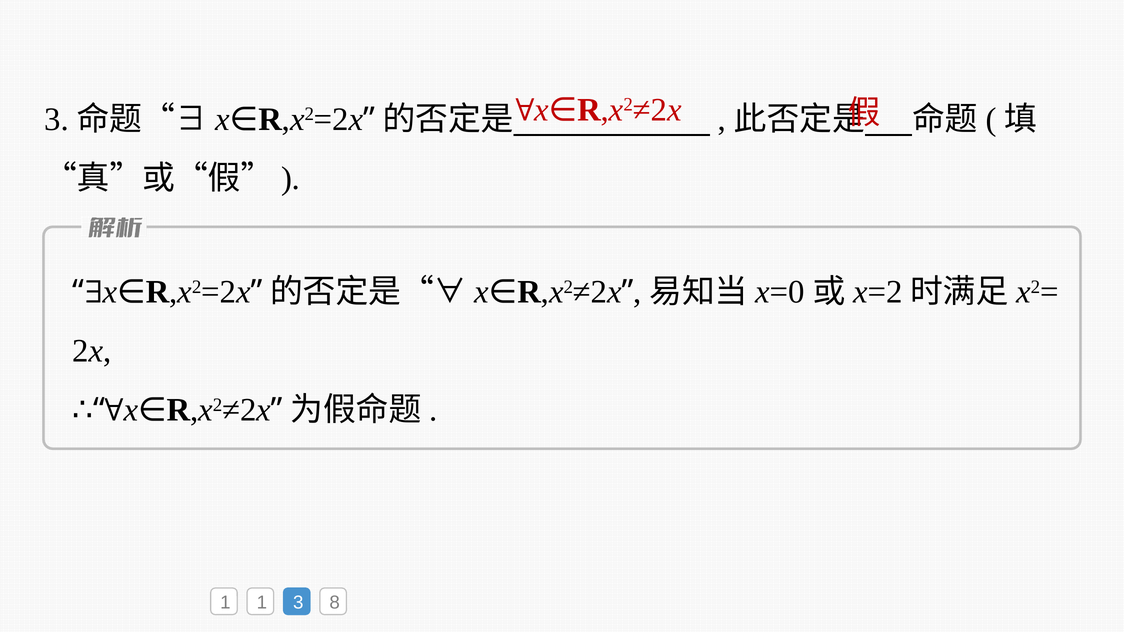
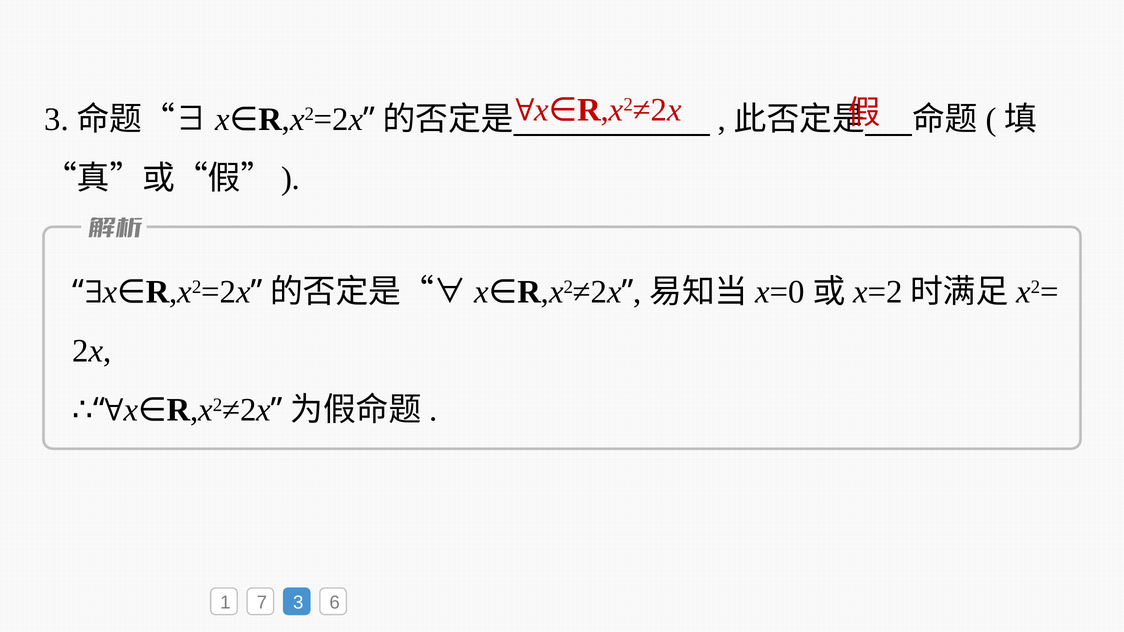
1 1: 1 -> 7 (262, 603)
8: 8 -> 6 (335, 603)
